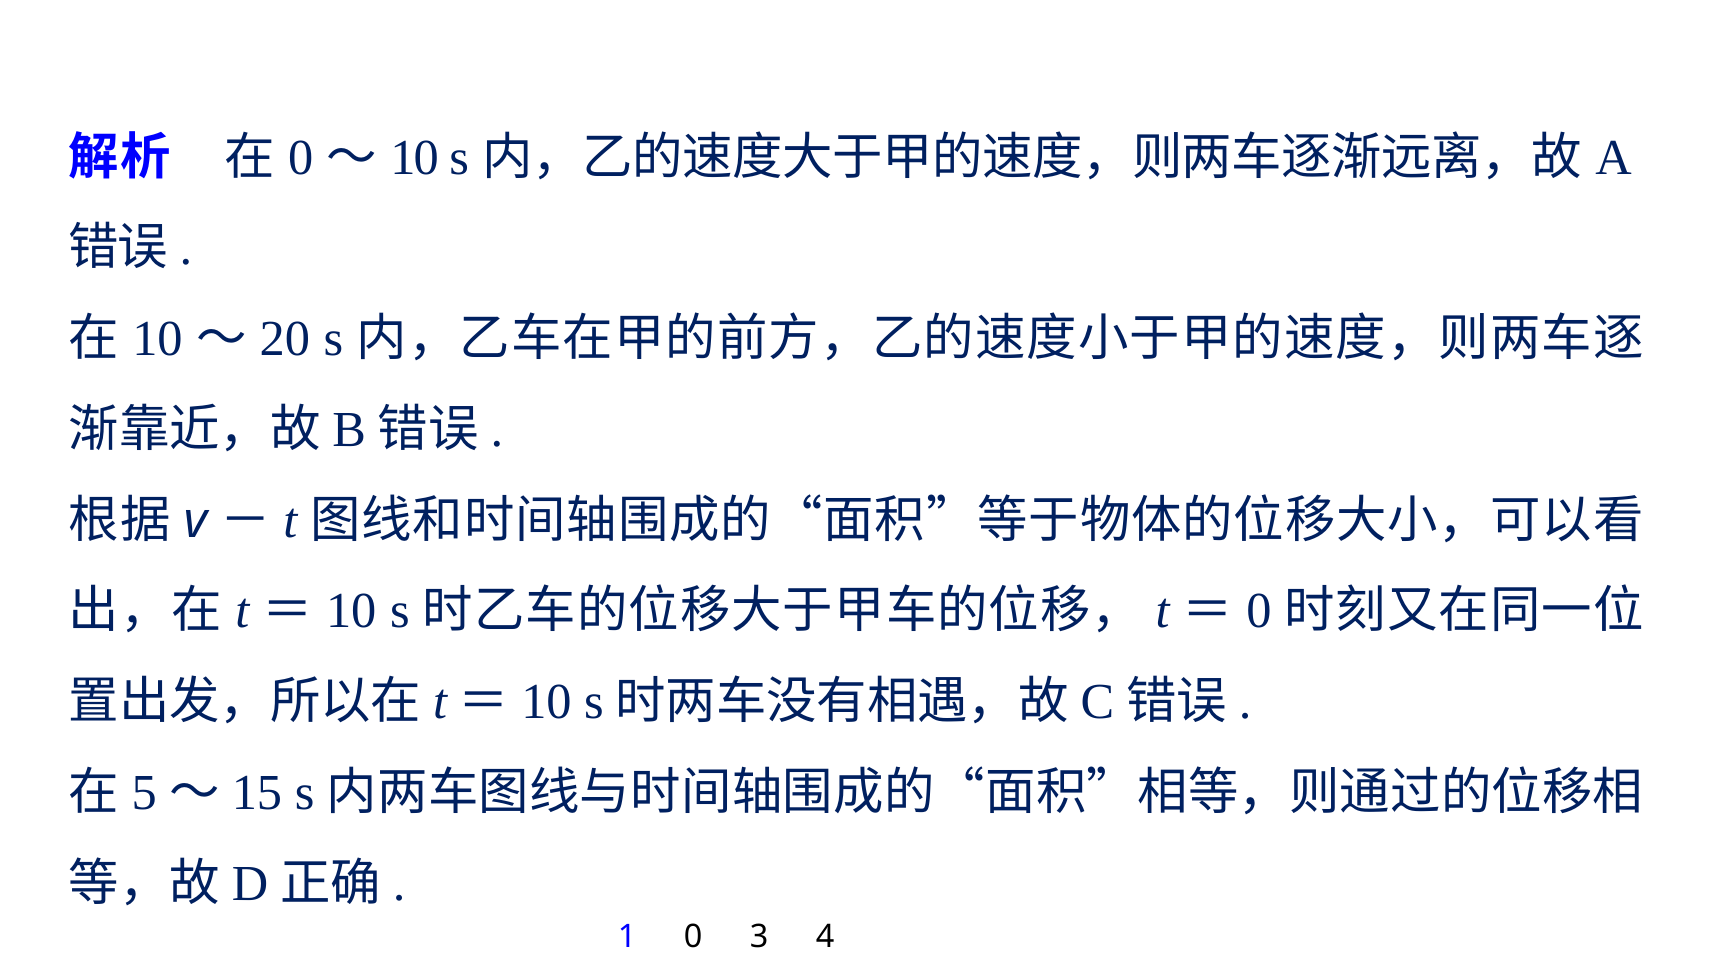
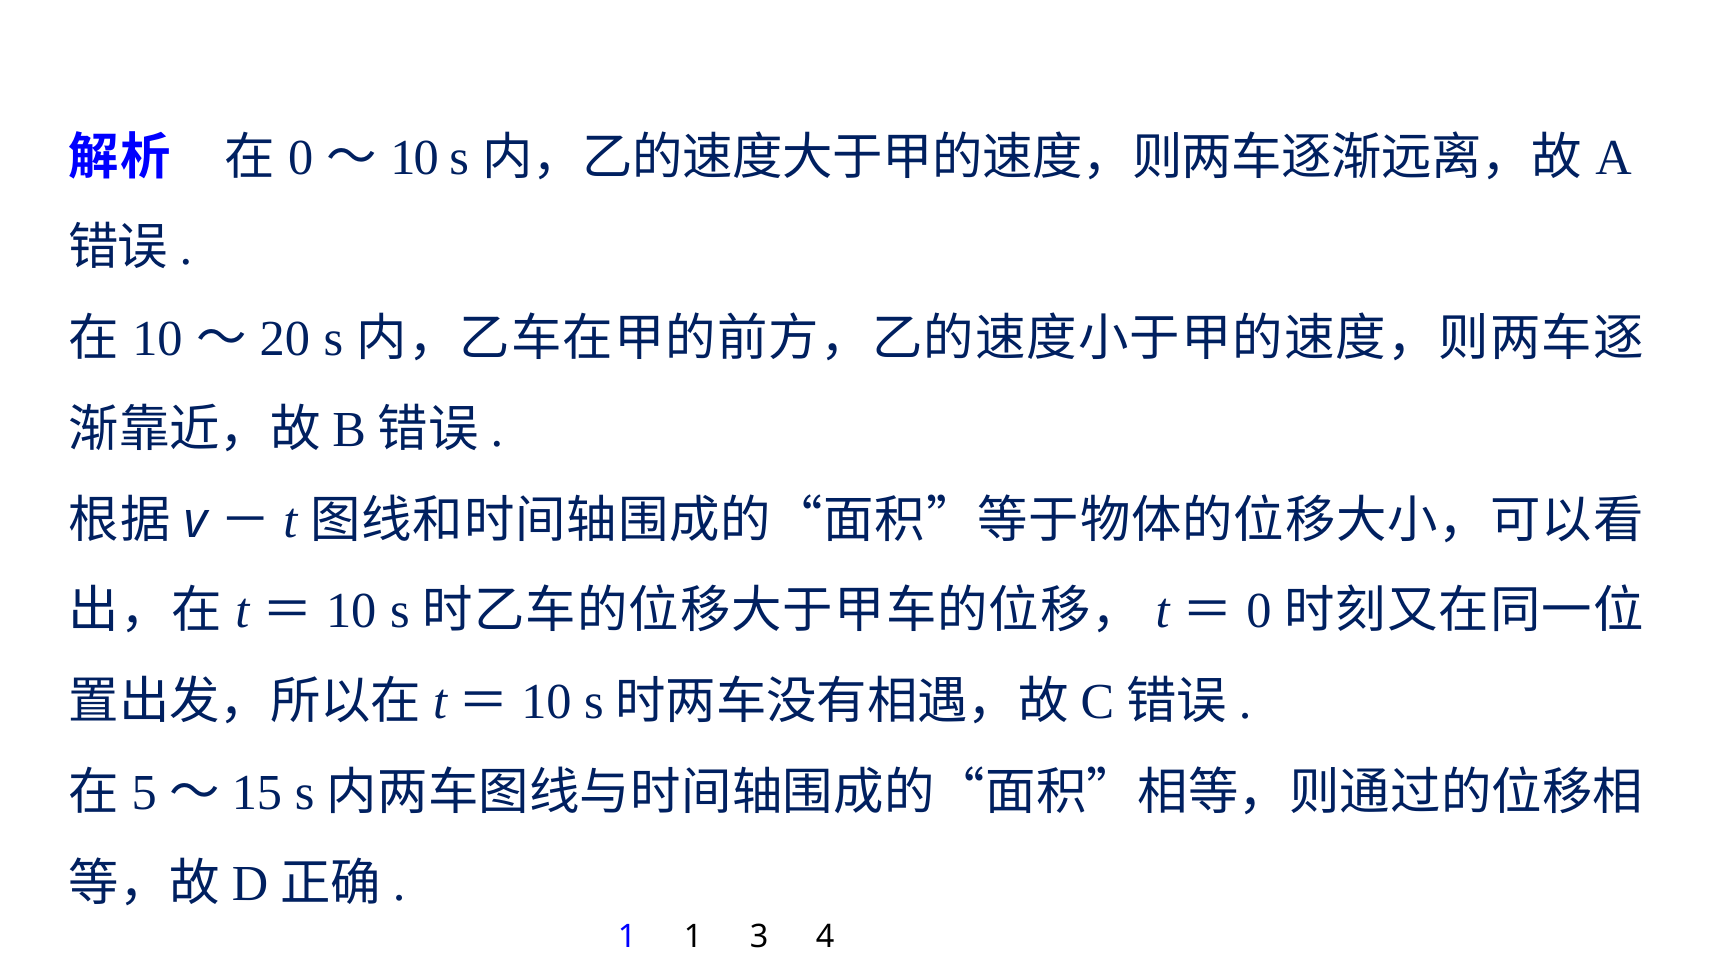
1 0: 0 -> 1 (693, 937)
